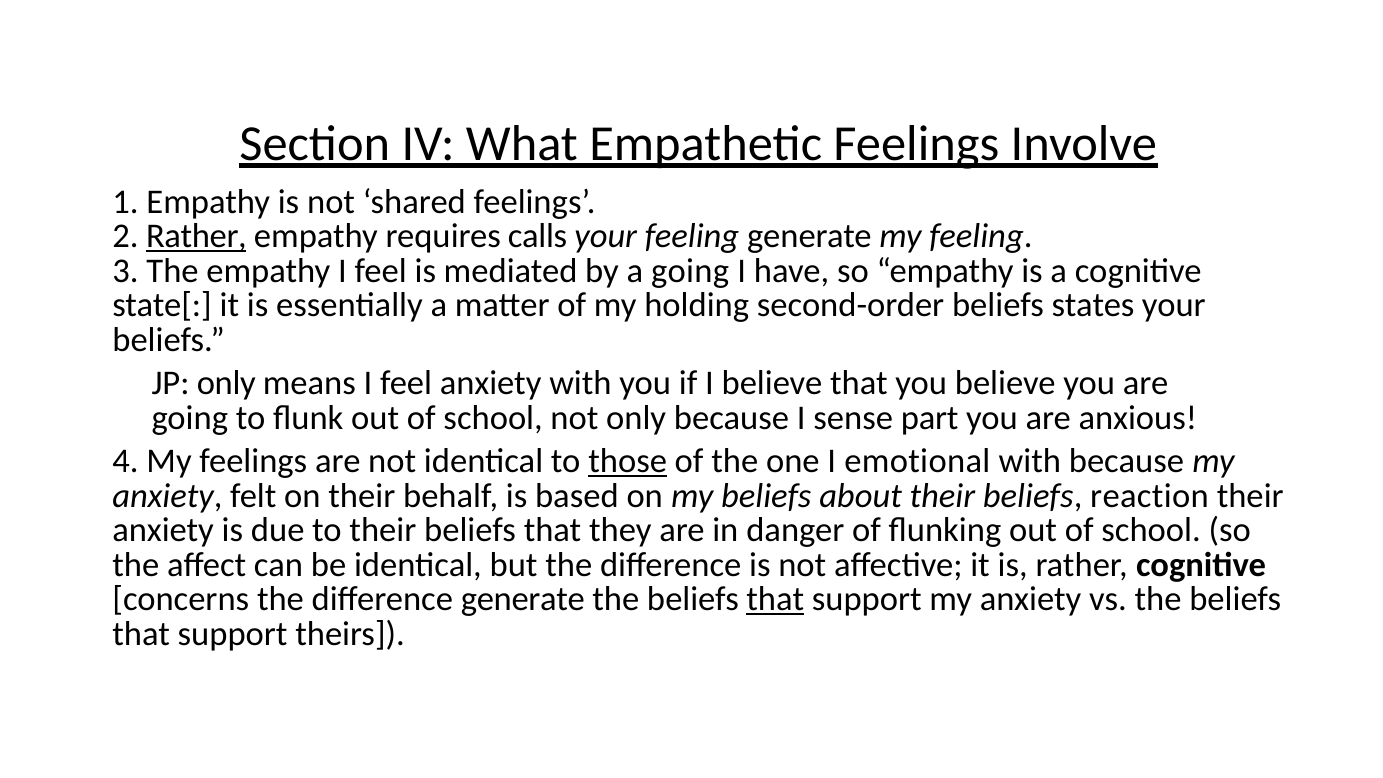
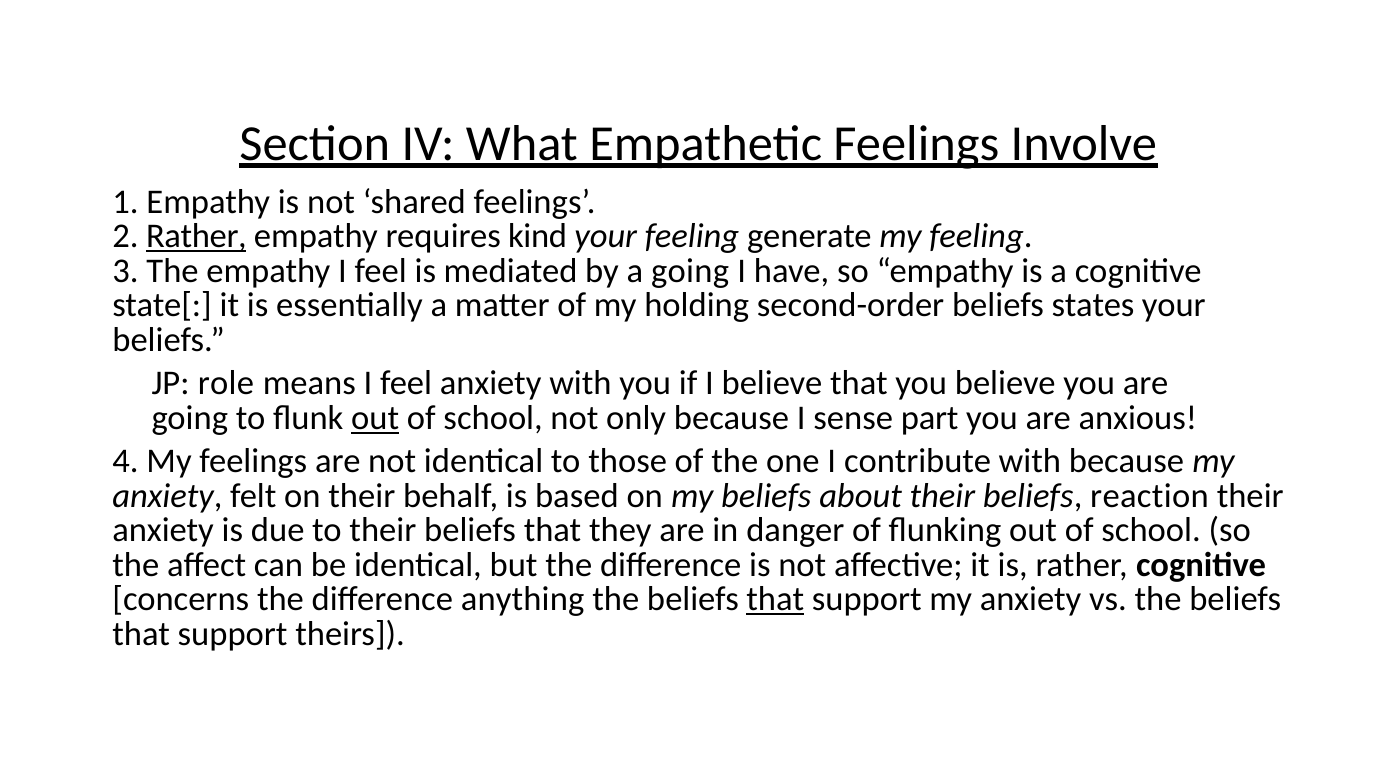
calls: calls -> kind (538, 236)
JP only: only -> role (226, 383)
out underline: none -> present (375, 418)
those underline: present -> none (628, 461)
emotional: emotional -> contribute (918, 461)
difference generate: generate -> anything (523, 599)
